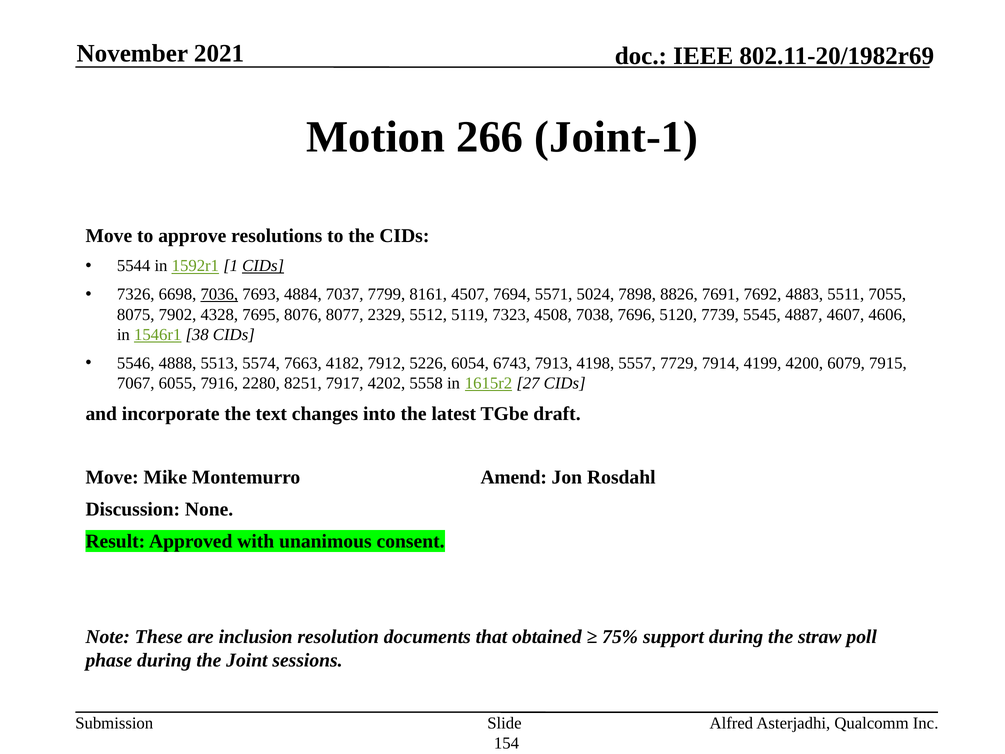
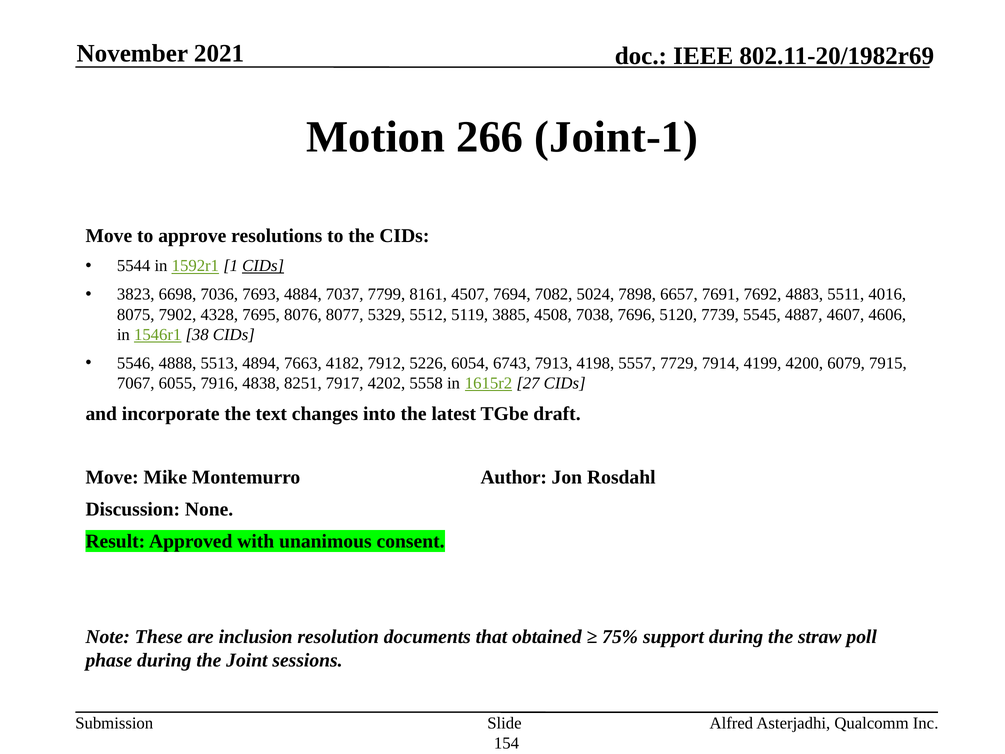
7326: 7326 -> 3823 (136, 294)
7036 underline: present -> none (219, 294)
5571: 5571 -> 7082 (554, 294)
8826: 8826 -> 6657 (679, 294)
7055: 7055 -> 4016 (887, 294)
2329: 2329 -> 5329 (386, 314)
7323: 7323 -> 3885 (511, 314)
5574: 5574 -> 4894 (261, 363)
2280: 2280 -> 4838 (261, 383)
Amend: Amend -> Author (514, 477)
